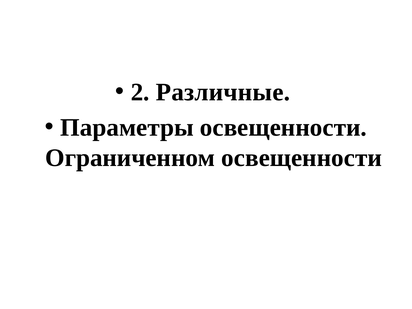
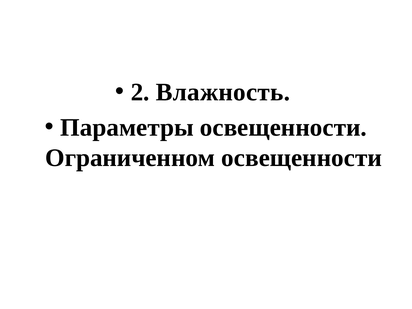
Различные: Различные -> Влажность (223, 92)
